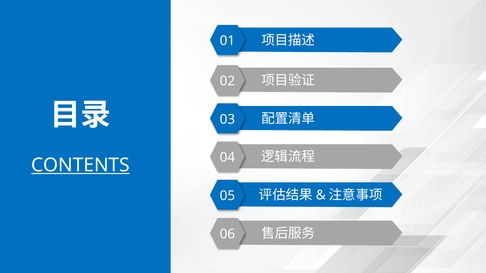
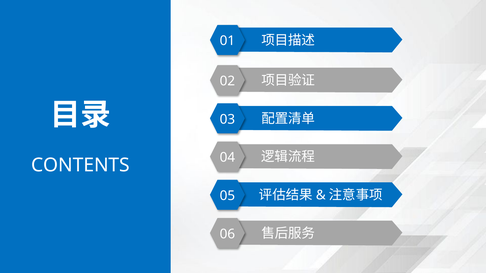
CONTENTS underline: present -> none (81, 165)
